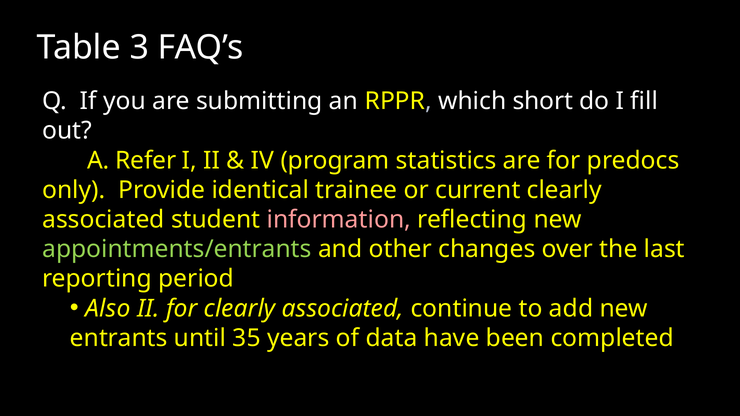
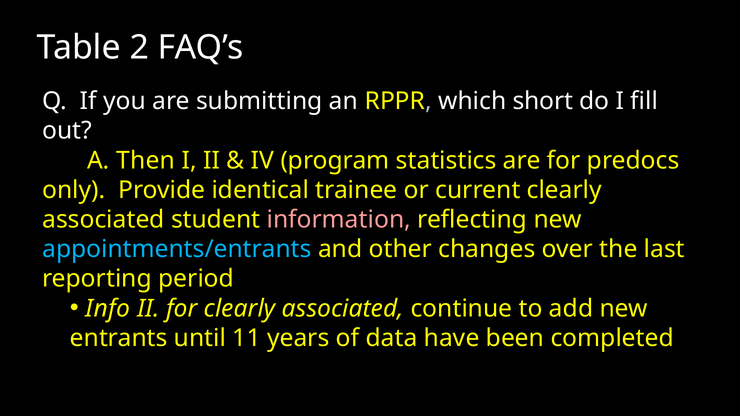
3: 3 -> 2 (139, 47)
Refer: Refer -> Then (146, 161)
appointments/entrants colour: light green -> light blue (177, 249)
Also: Also -> Info (108, 309)
35: 35 -> 11 (247, 338)
